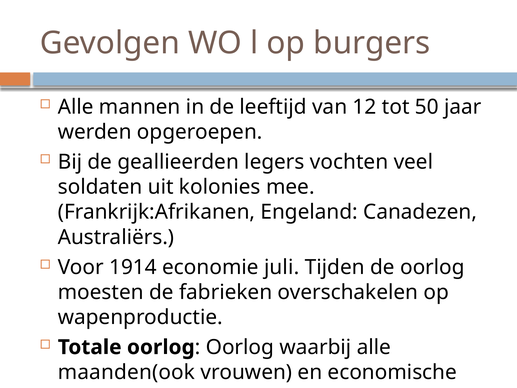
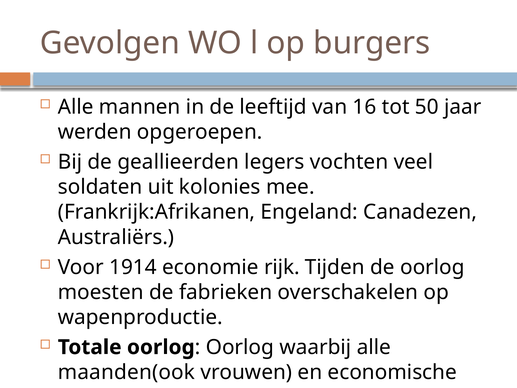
12: 12 -> 16 (365, 107)
juli: juli -> rijk (282, 267)
